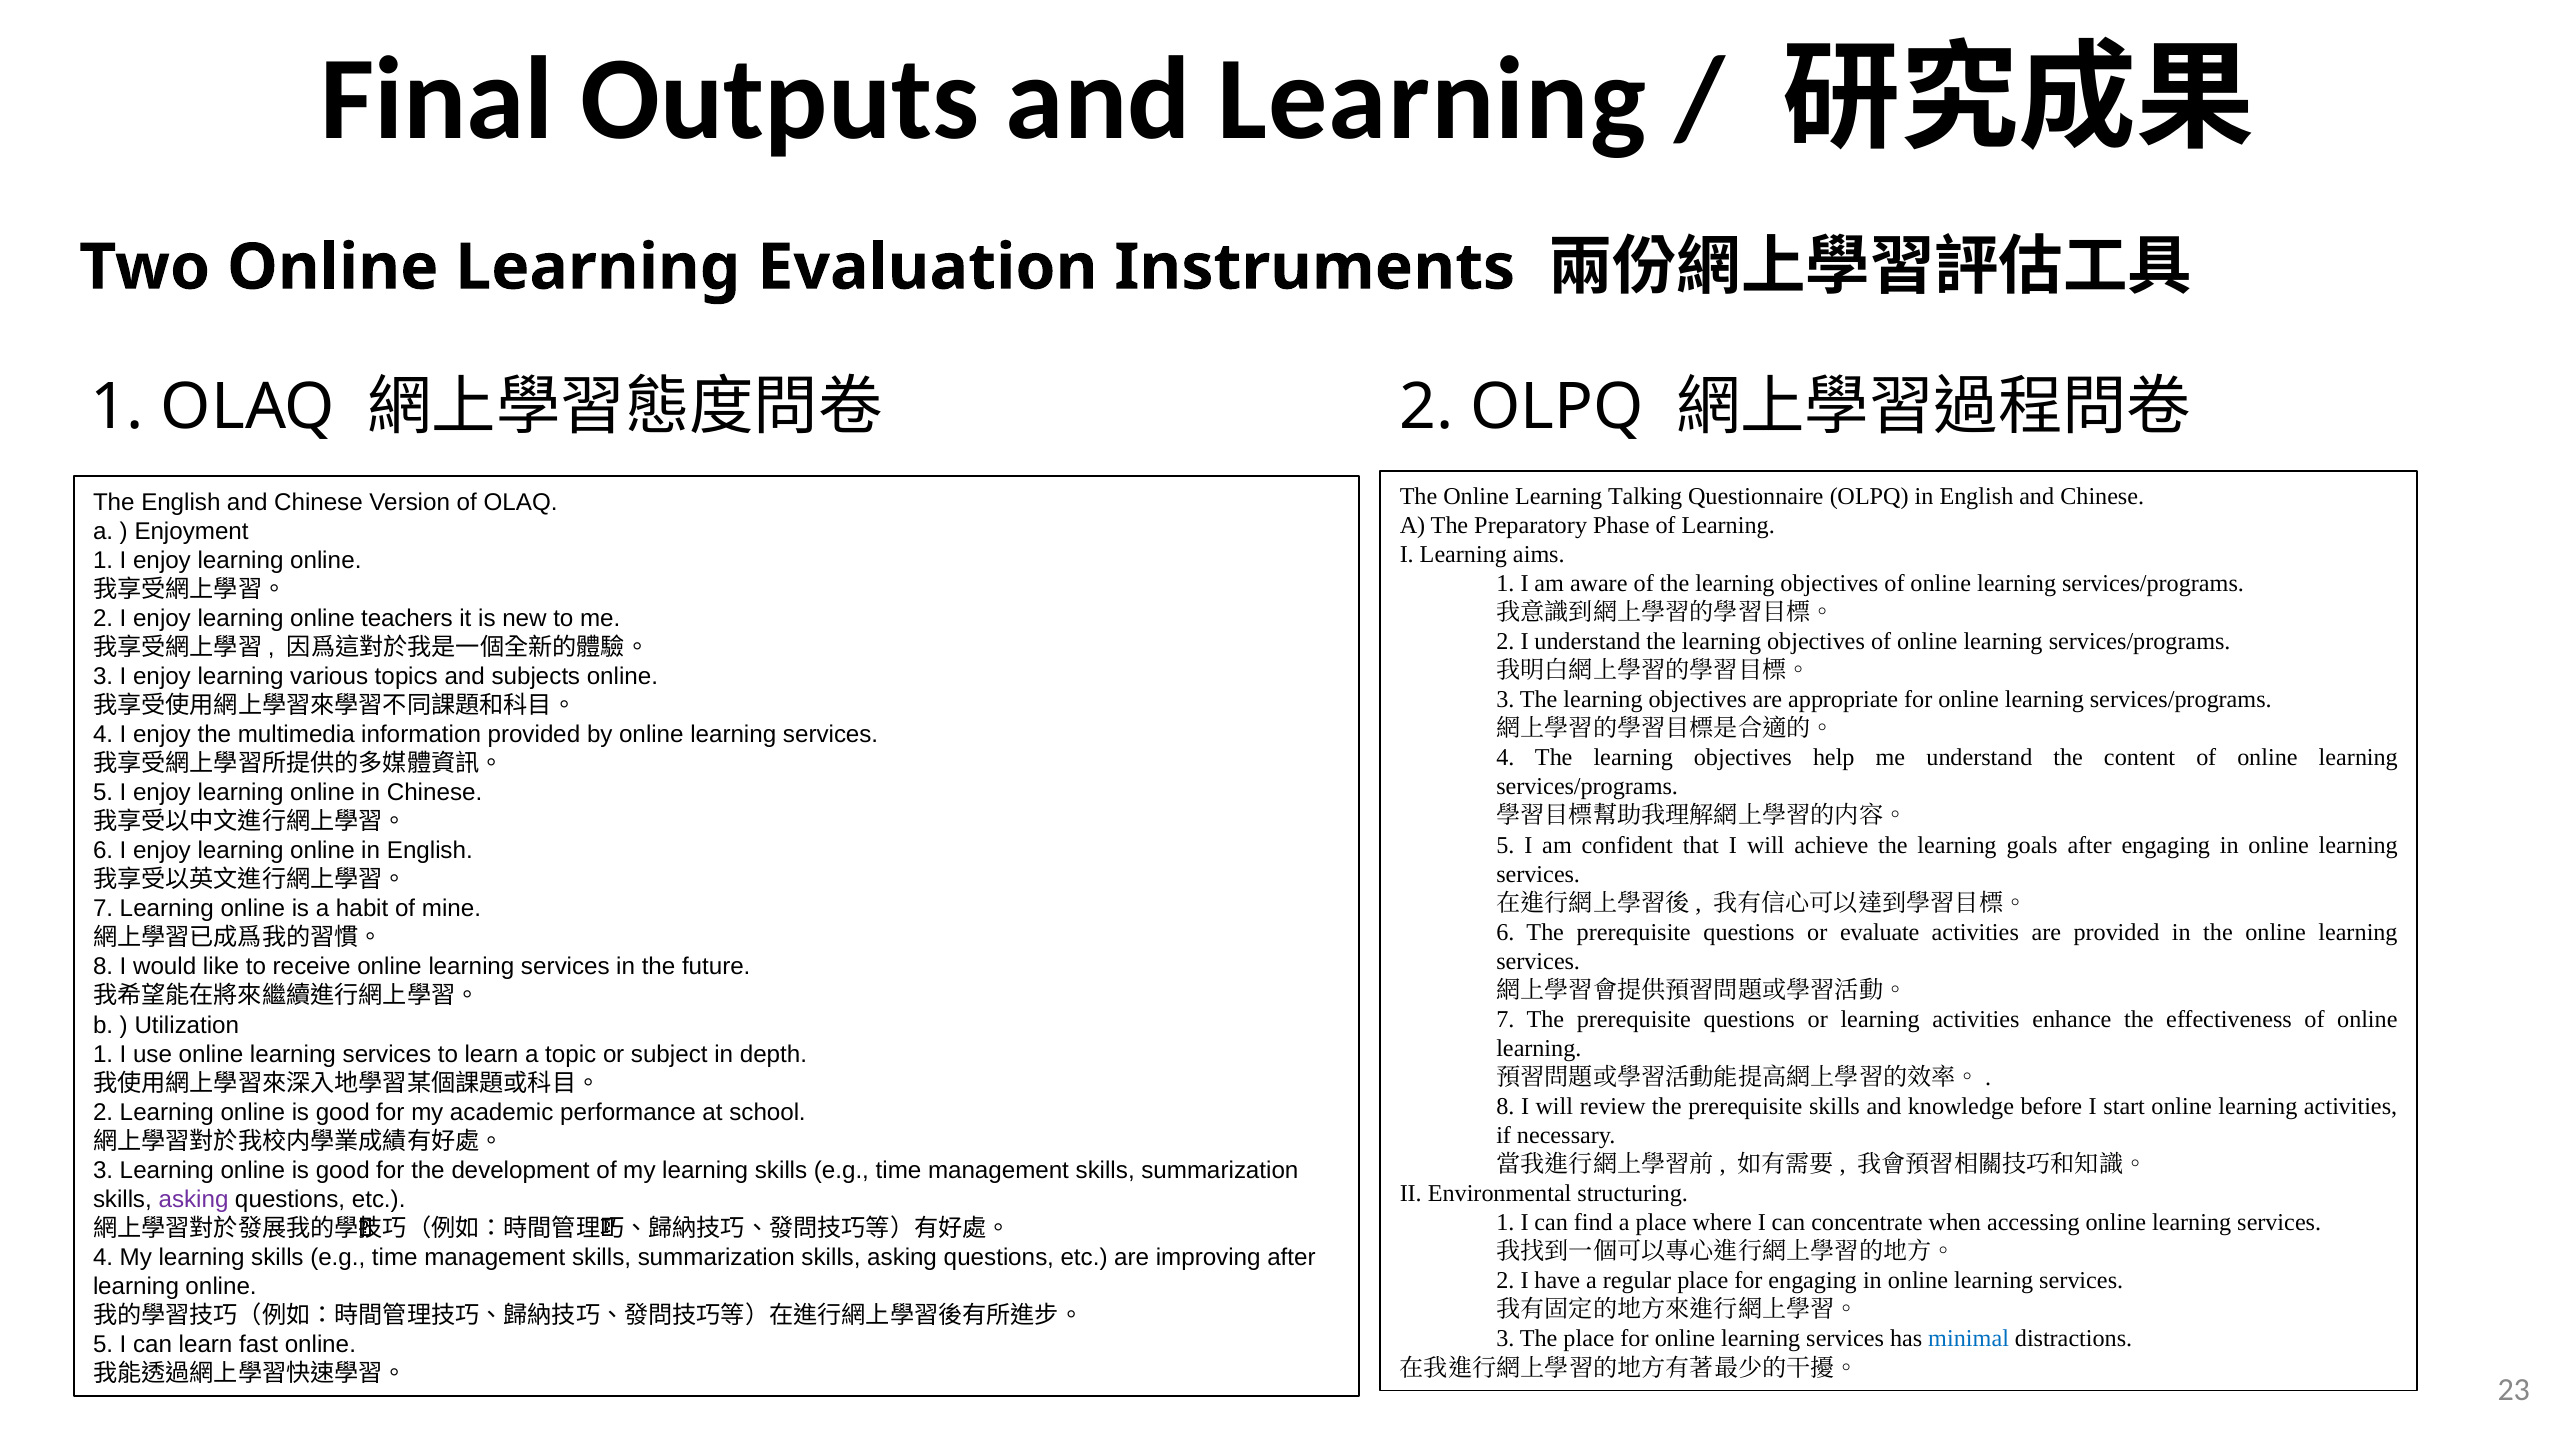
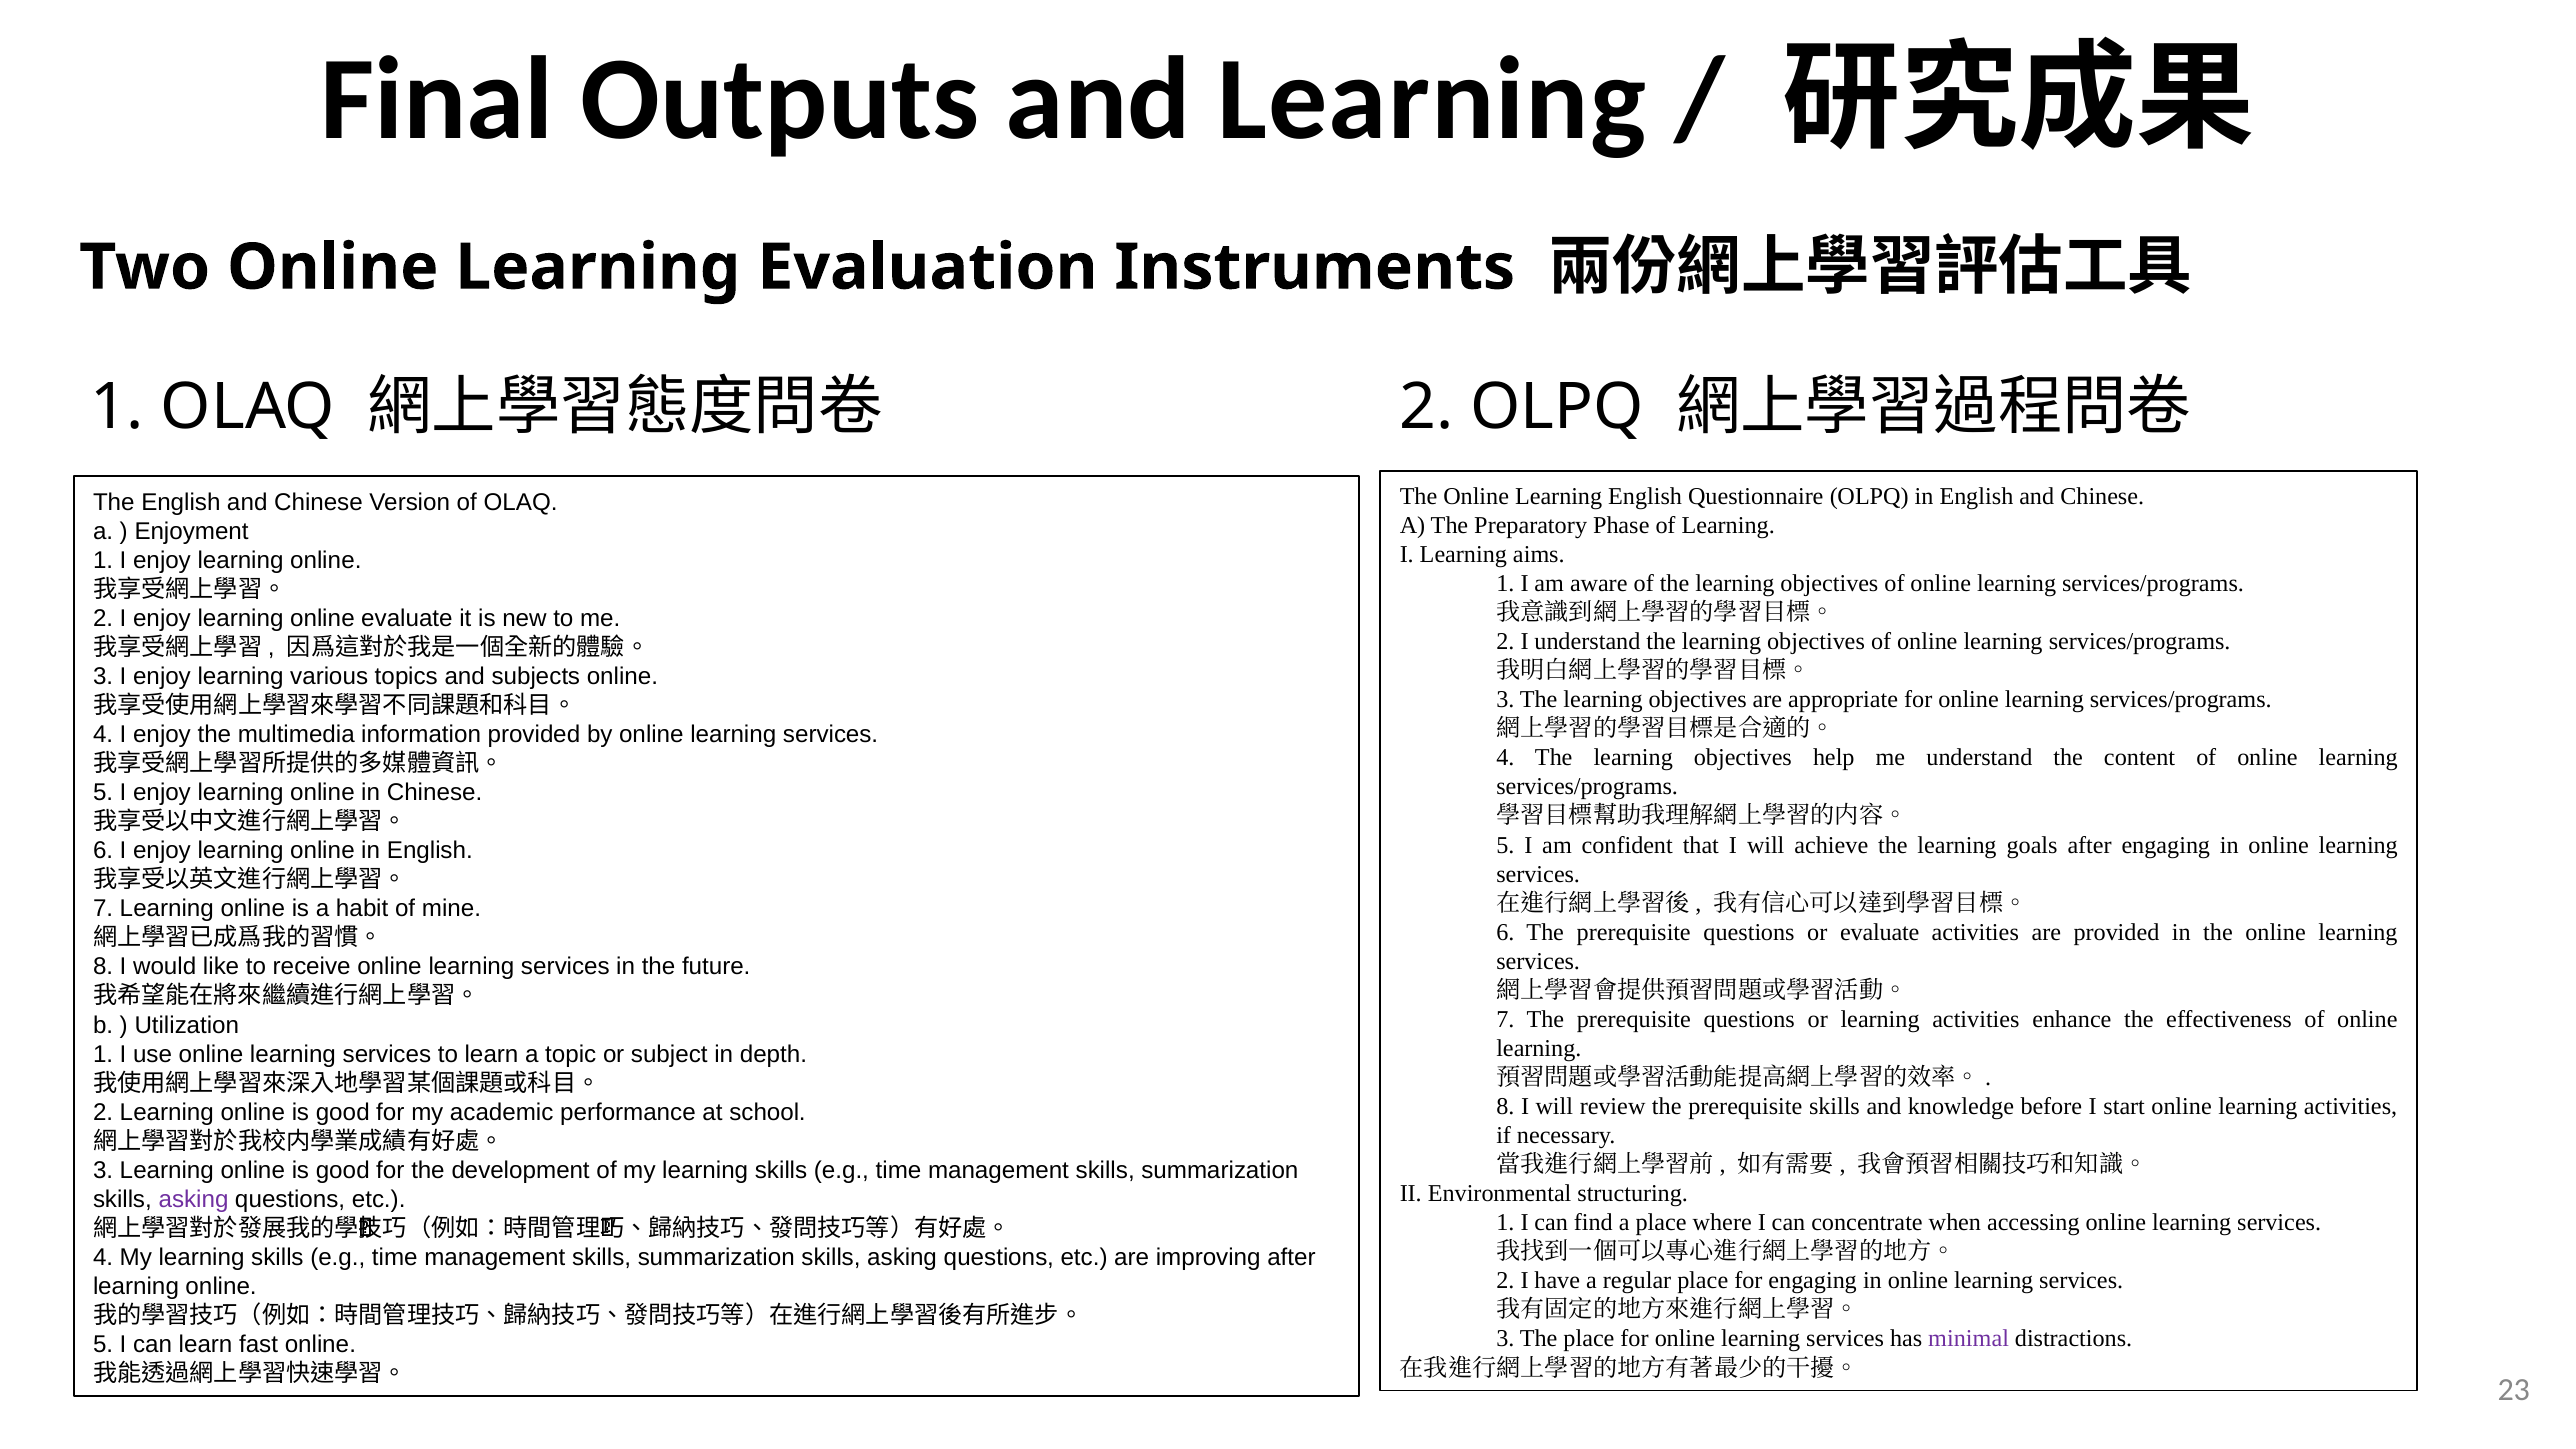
Learning Talking: Talking -> English (1645, 496)
online teachers: teachers -> evaluate (407, 618)
minimal colour: blue -> purple (1969, 1339)
